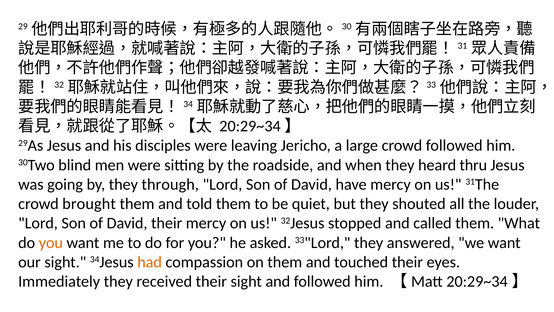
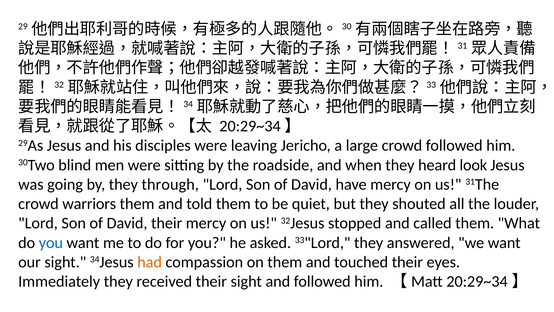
thru: thru -> look (473, 165)
brought: brought -> warriors (89, 204)
you colour: orange -> blue (51, 242)
